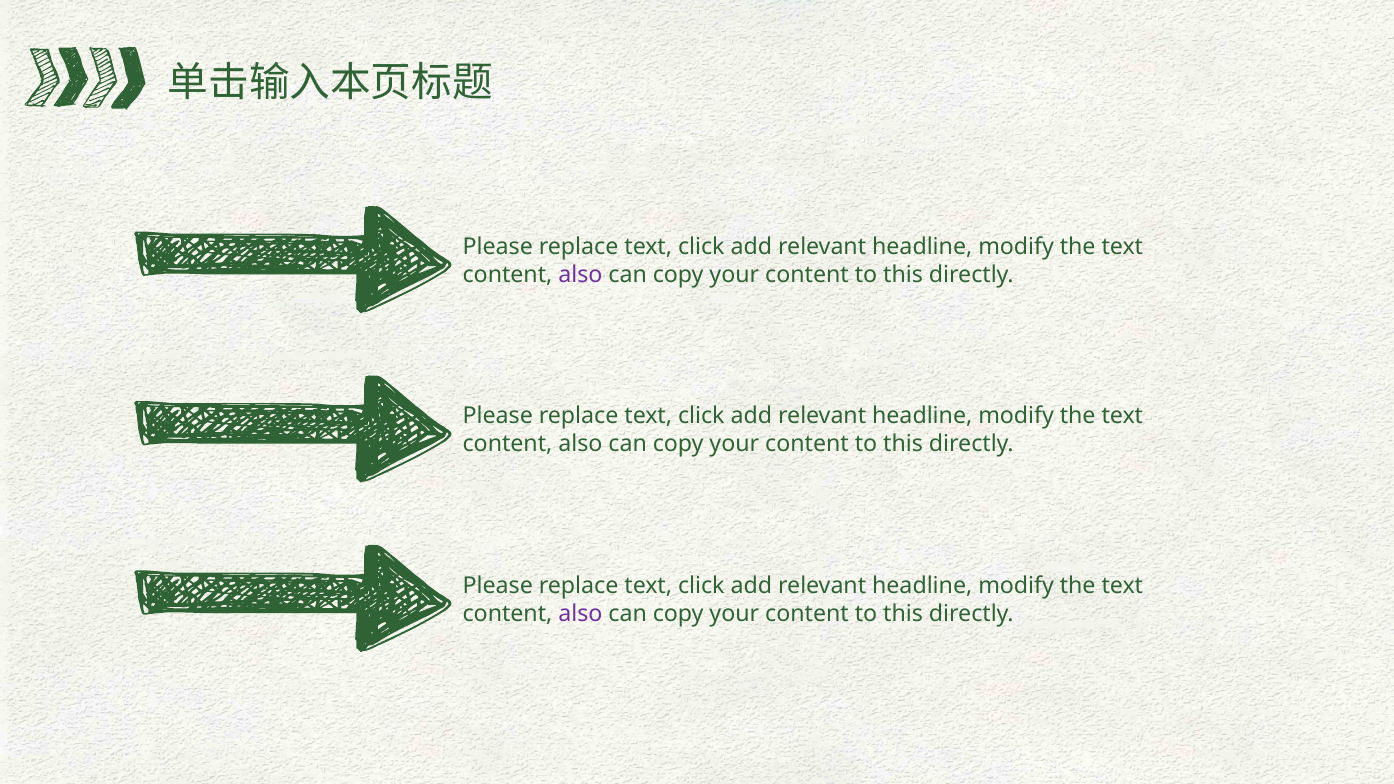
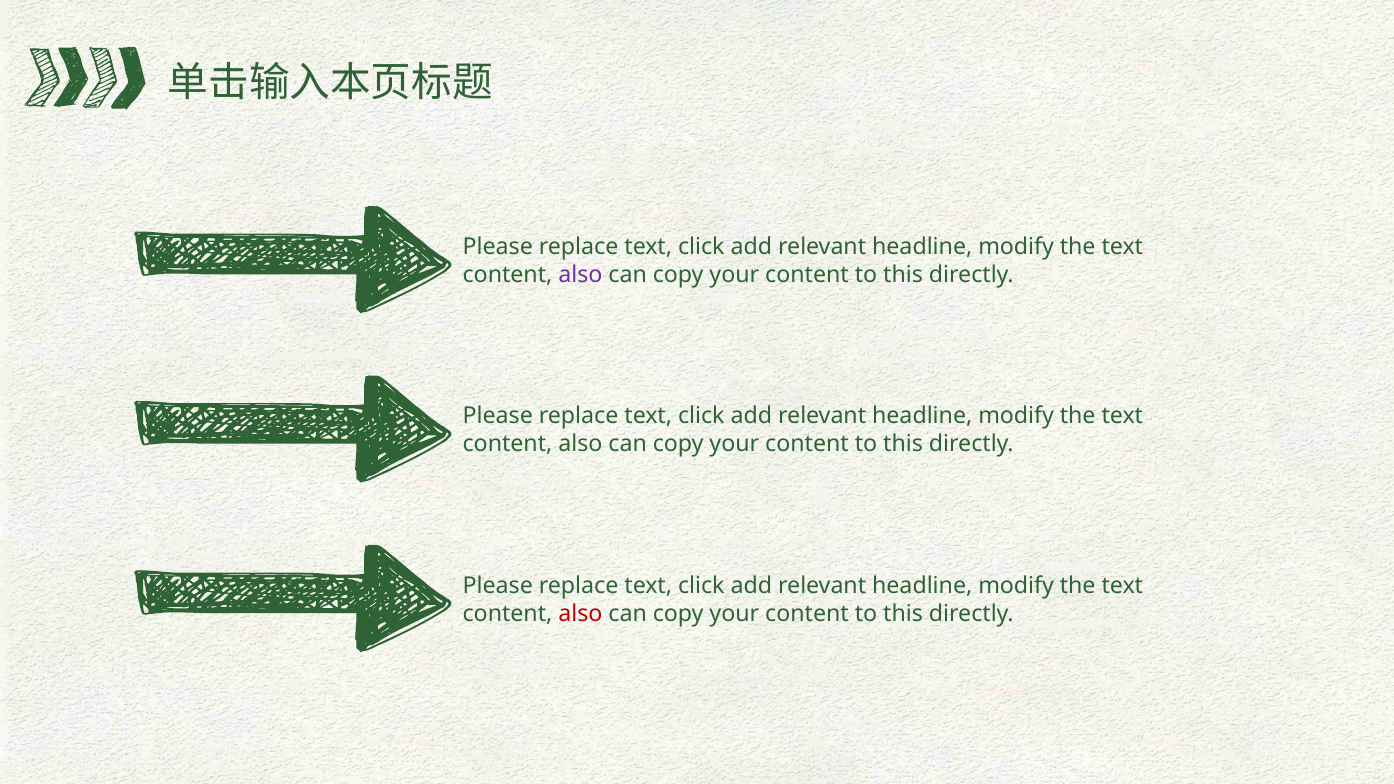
also colour: purple -> red (580, 614)
